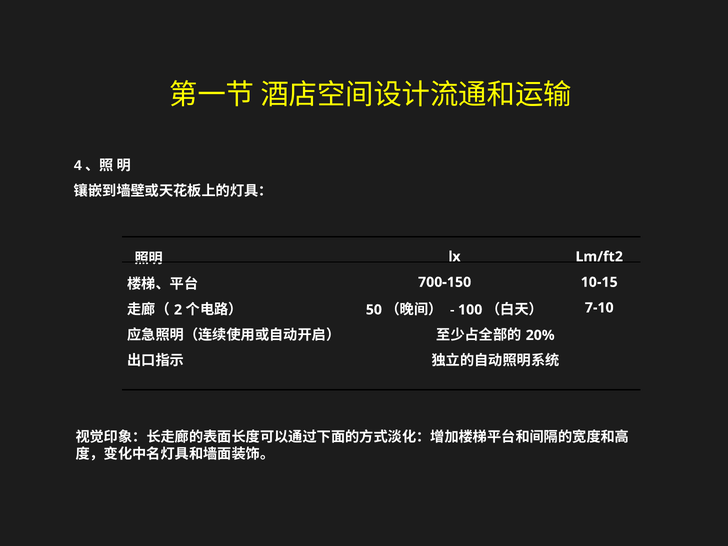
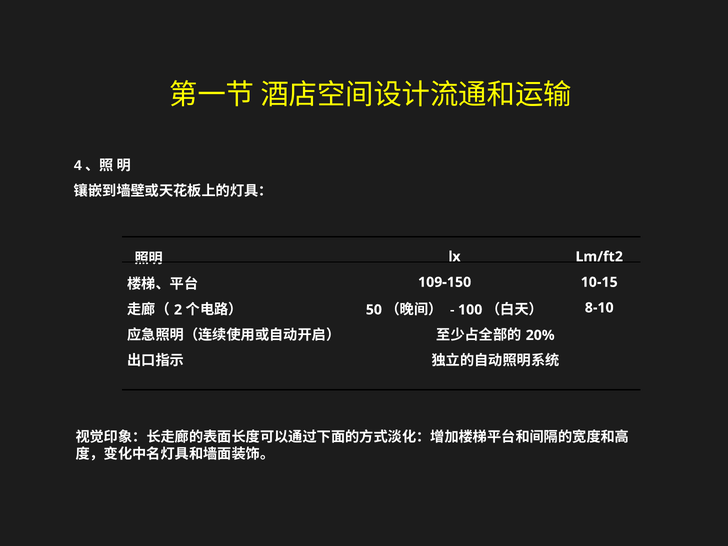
700-150: 700-150 -> 109-150 (445, 282)
7-10: 7-10 -> 8-10 (599, 308)
